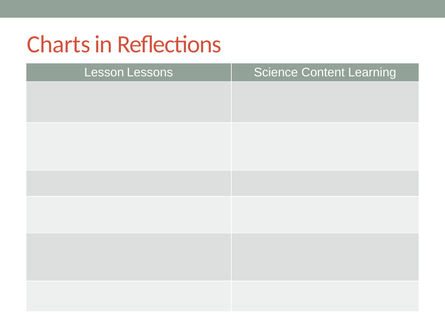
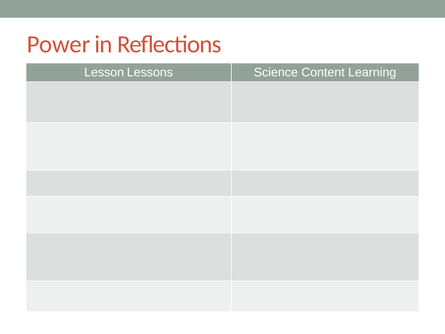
Charts: Charts -> Power (59, 44)
